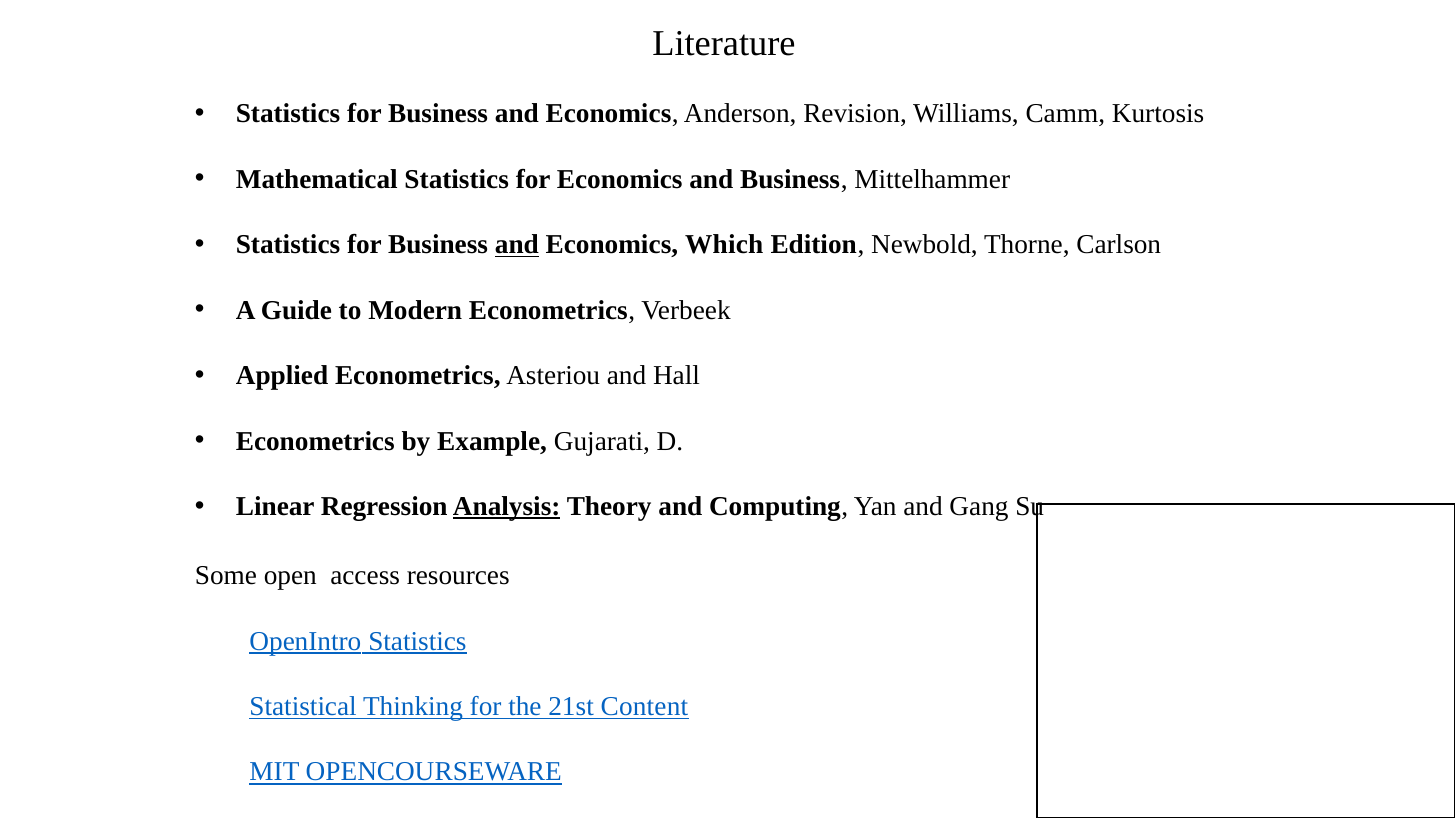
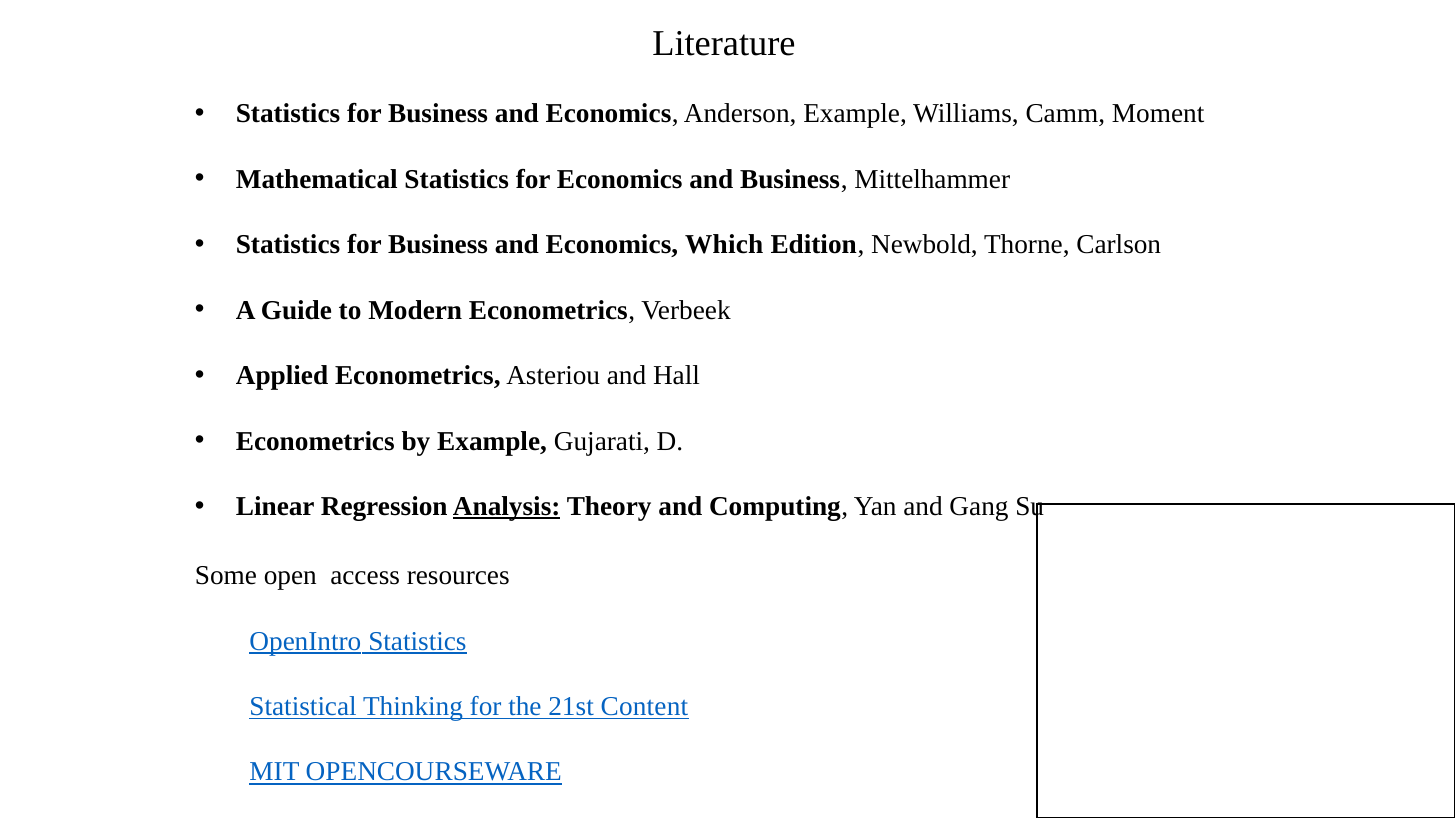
Anderson Revision: Revision -> Example (855, 114)
Kurtosis: Kurtosis -> Moment (1158, 114)
and underline: present -> none (517, 245)
